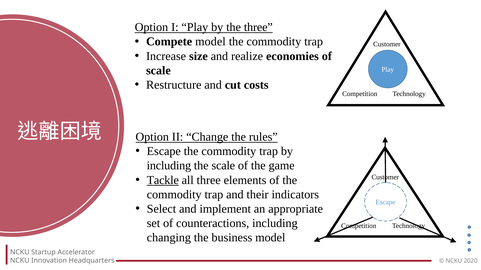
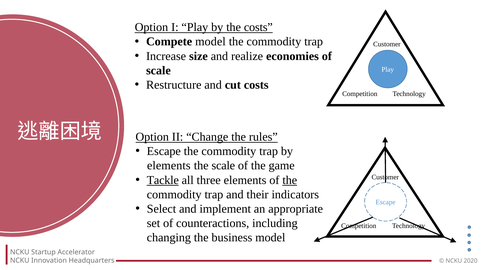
the three: three -> costs (258, 27)
including: including -> elements (169, 166)
the underline: none -> present (290, 180)
